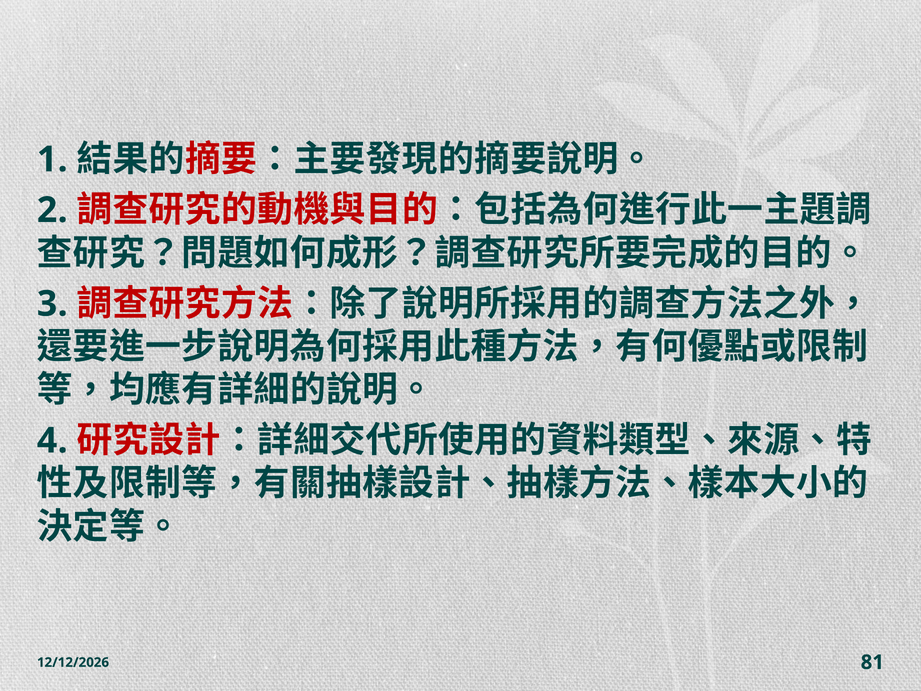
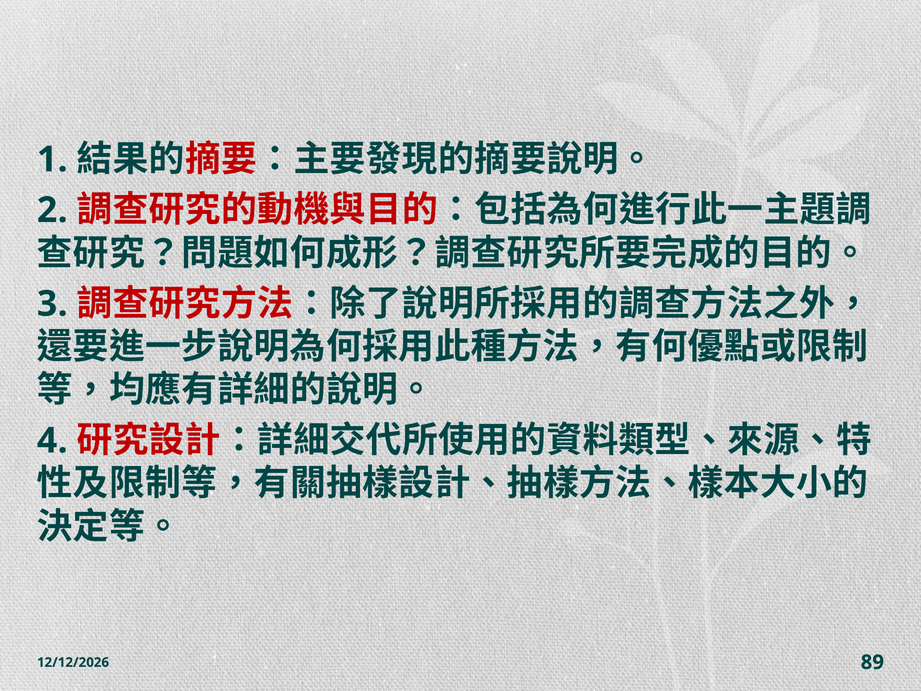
81: 81 -> 89 (872, 662)
